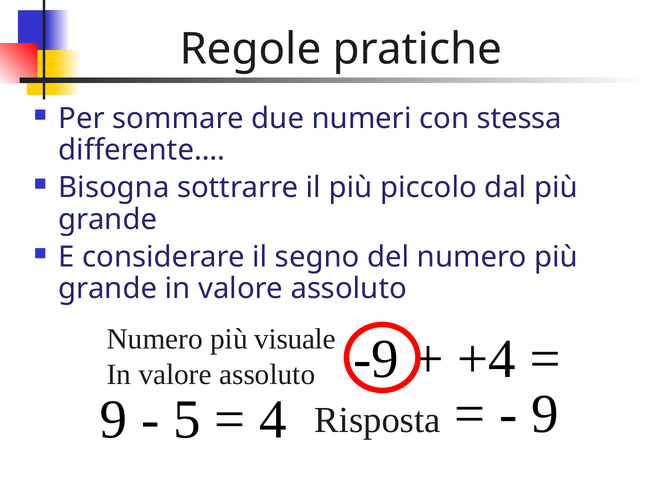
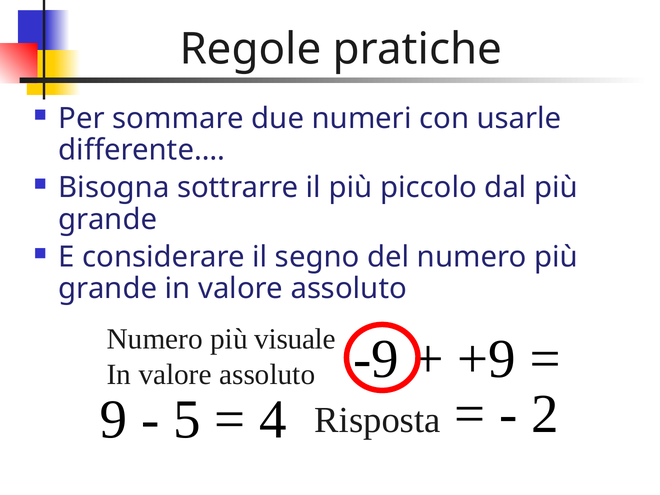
stessa: stessa -> usarle (519, 118)
+4: +4 -> +9 (487, 359)
9: 9 -> 2 (545, 414)
